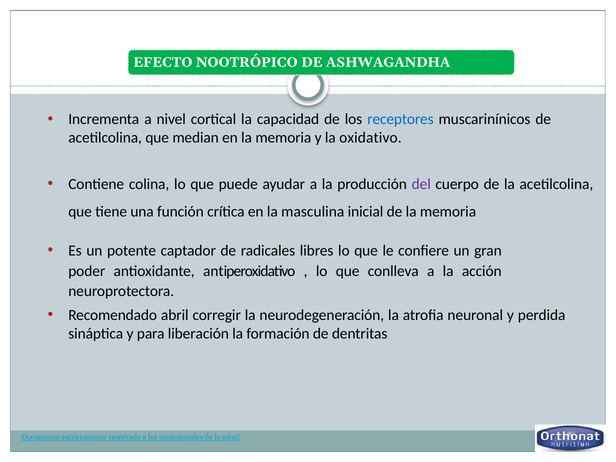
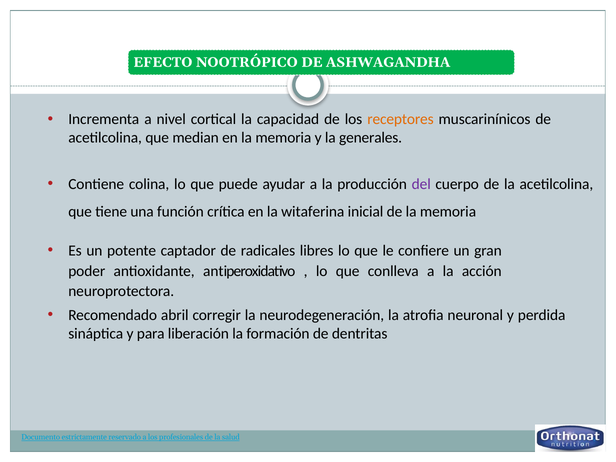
receptores colour: blue -> orange (400, 119)
oxidativo: oxidativo -> generales (371, 138)
masculina: masculina -> witaferina (313, 212)
